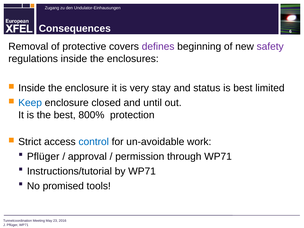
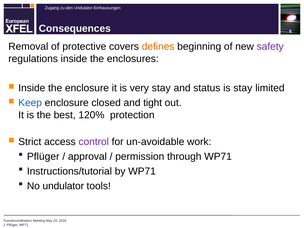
defines colour: purple -> orange (158, 47)
is best: best -> stay (243, 88)
until: until -> tight (153, 103)
800%: 800% -> 120% (91, 115)
control colour: blue -> purple (94, 142)
promised: promised -> undulator (63, 186)
